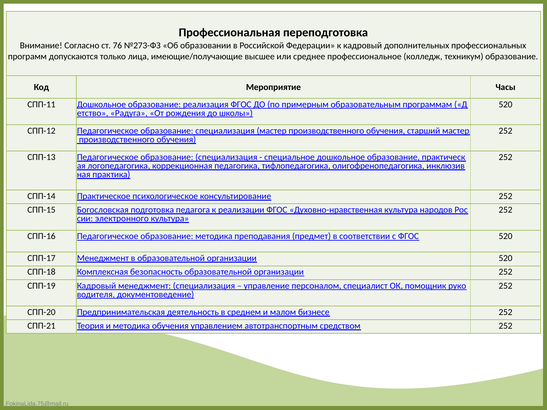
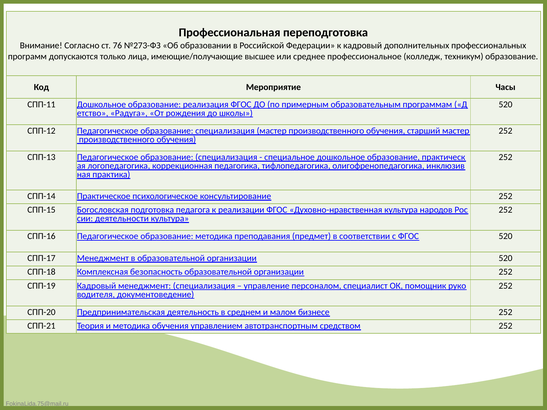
электронного: электронного -> деятельности (122, 219)
